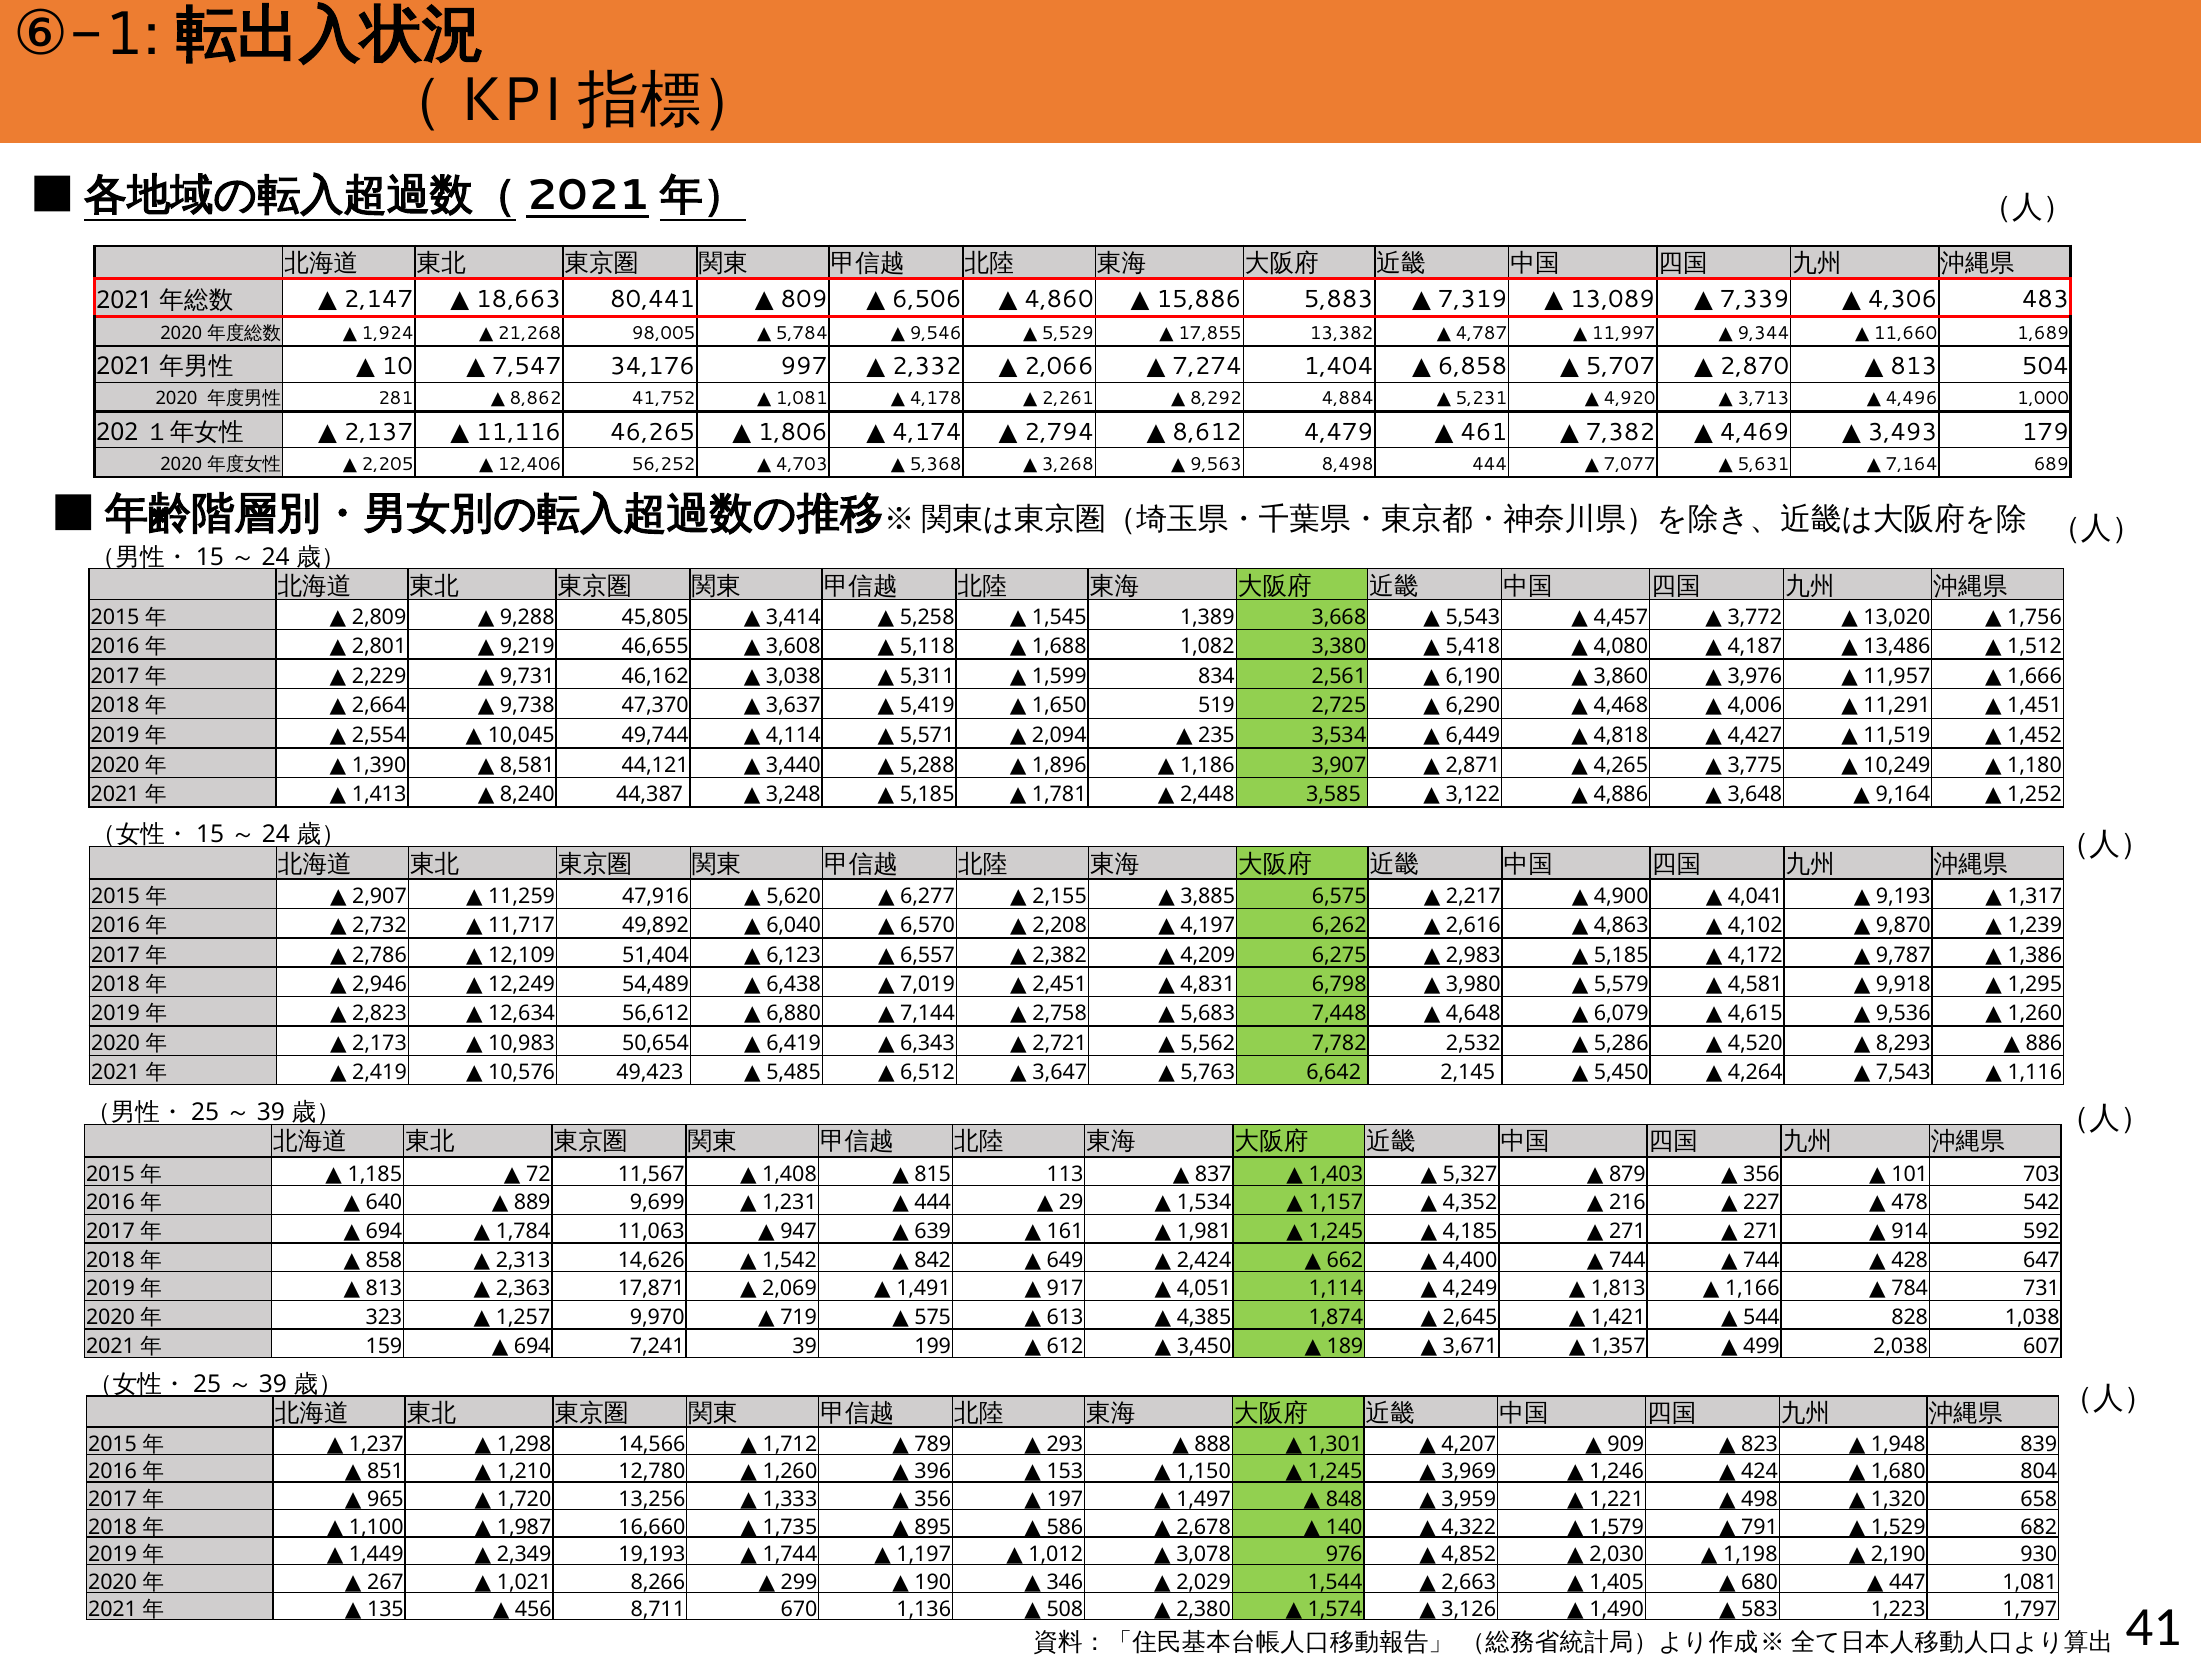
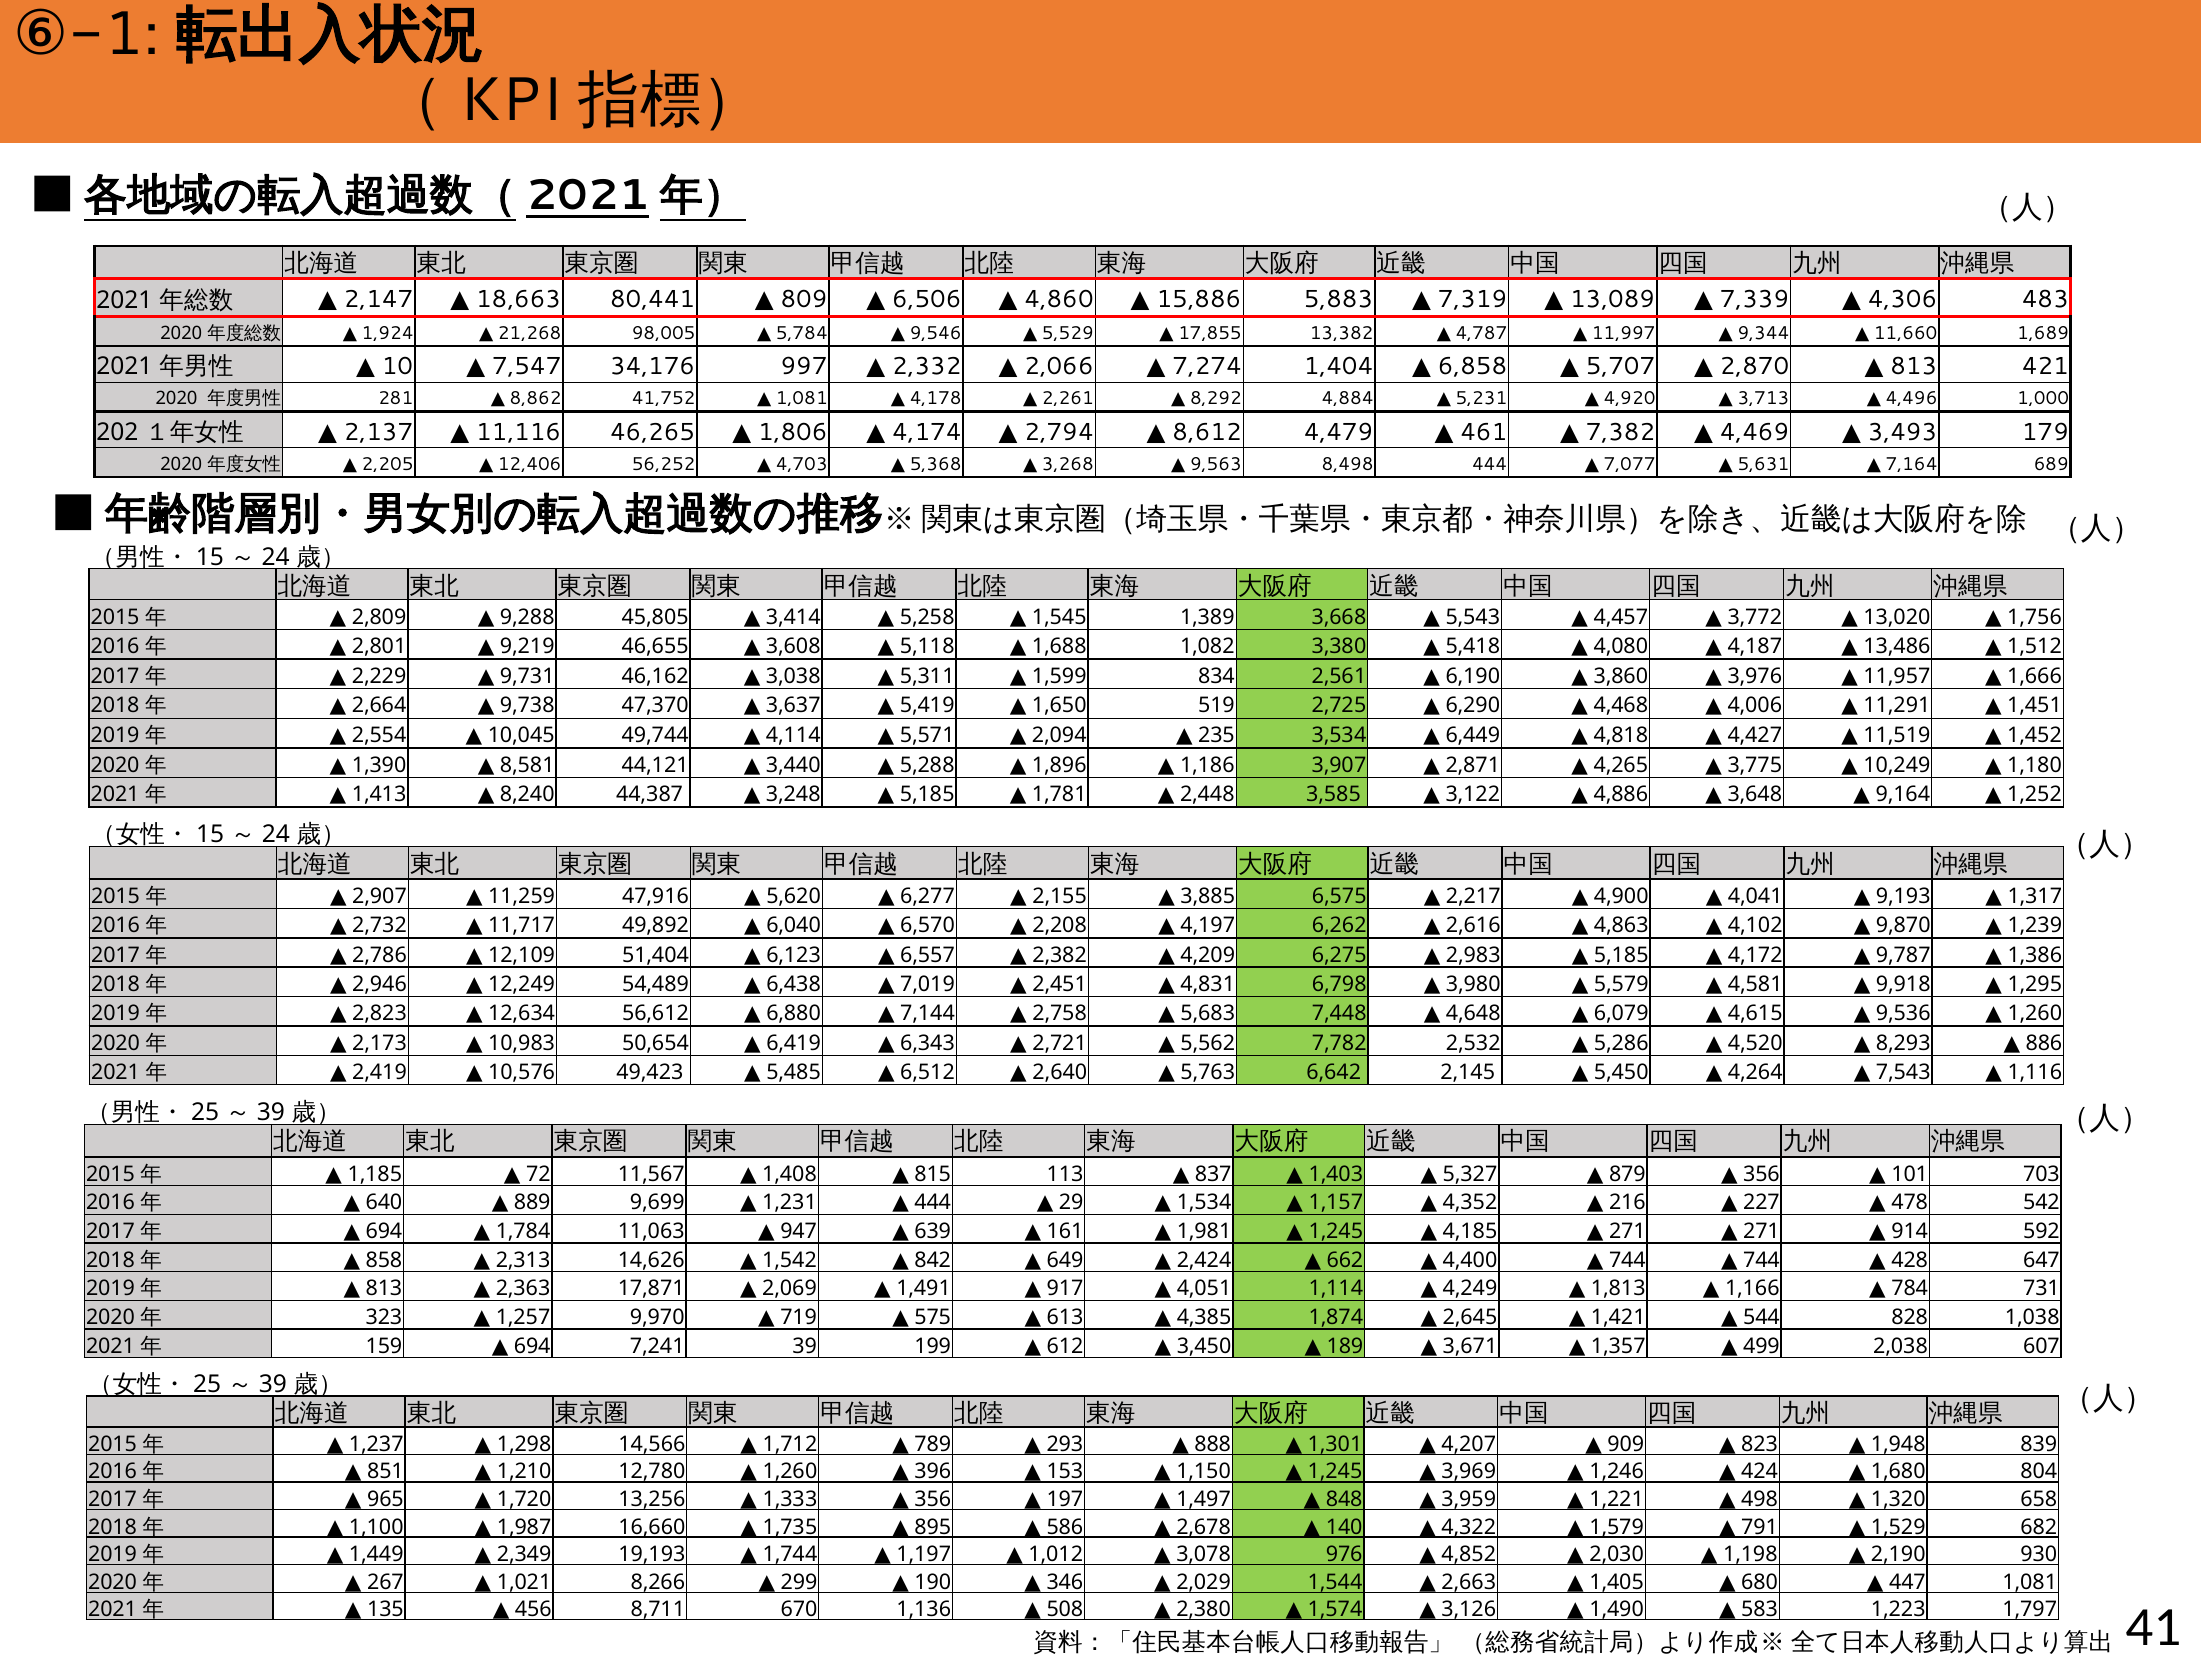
504: 504 -> 421 (2045, 366)
3,647: 3,647 -> 2,640 (1060, 1073)
